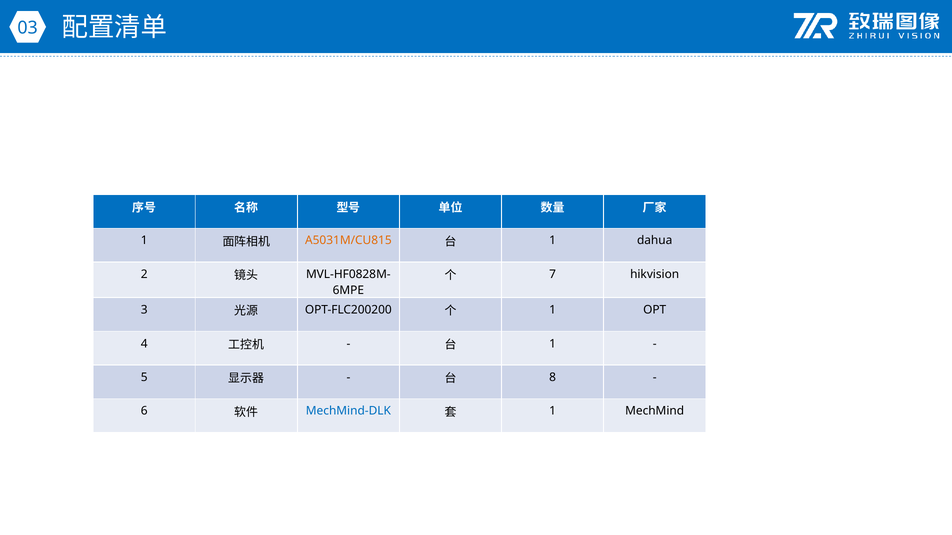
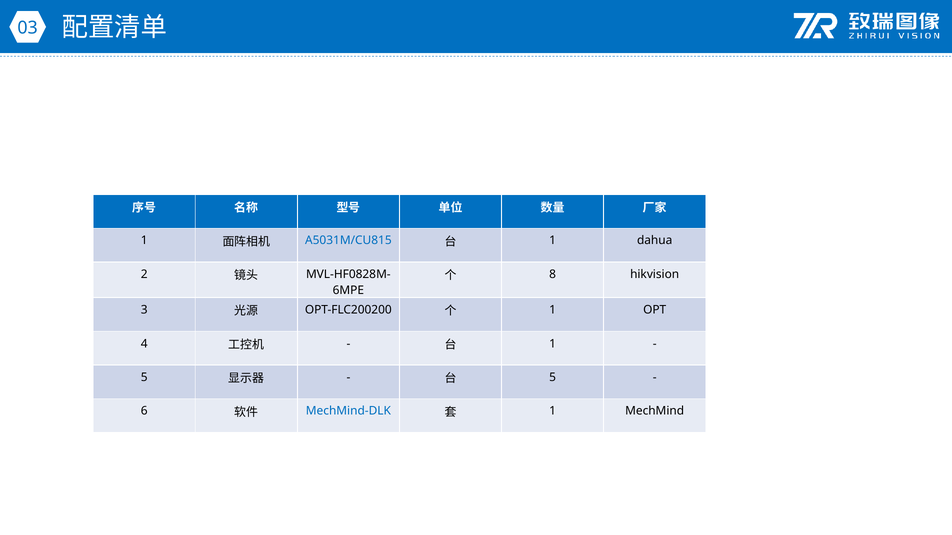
A5031M/CU815 colour: orange -> blue (348, 241)
7: 7 -> 8 (553, 275)
8: 8 -> 5 (553, 378)
